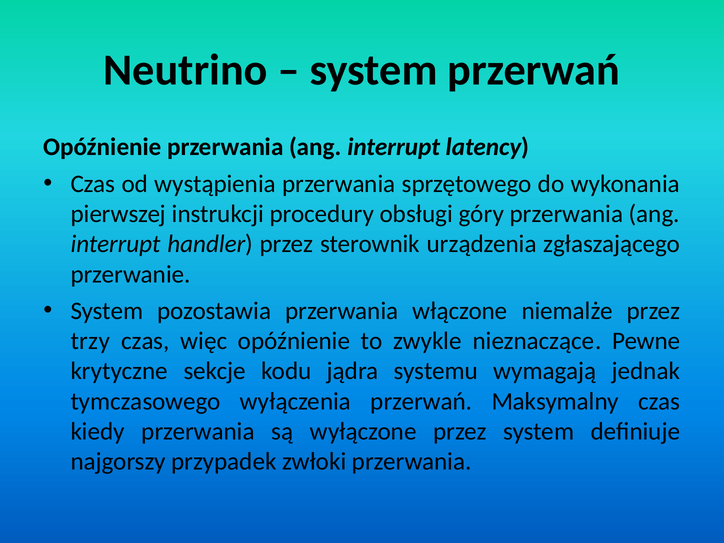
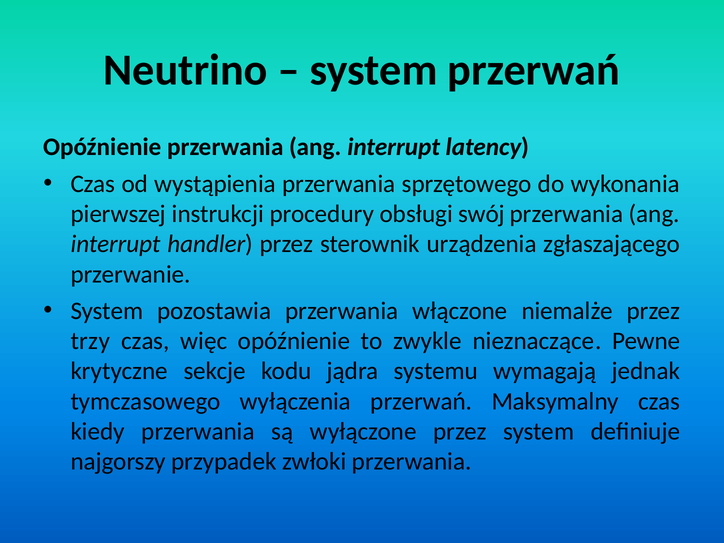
góry: góry -> swój (481, 214)
